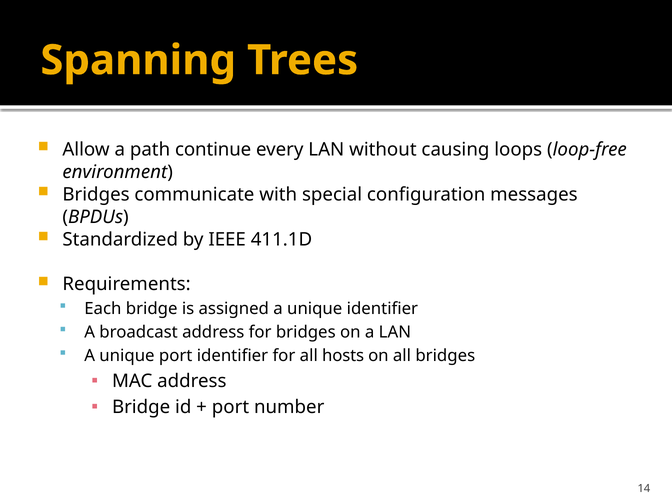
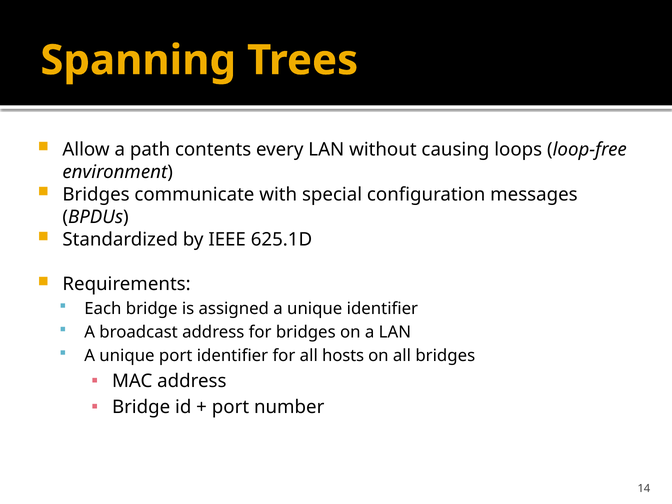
continue: continue -> contents (213, 150)
411.1D: 411.1D -> 625.1D (281, 239)
